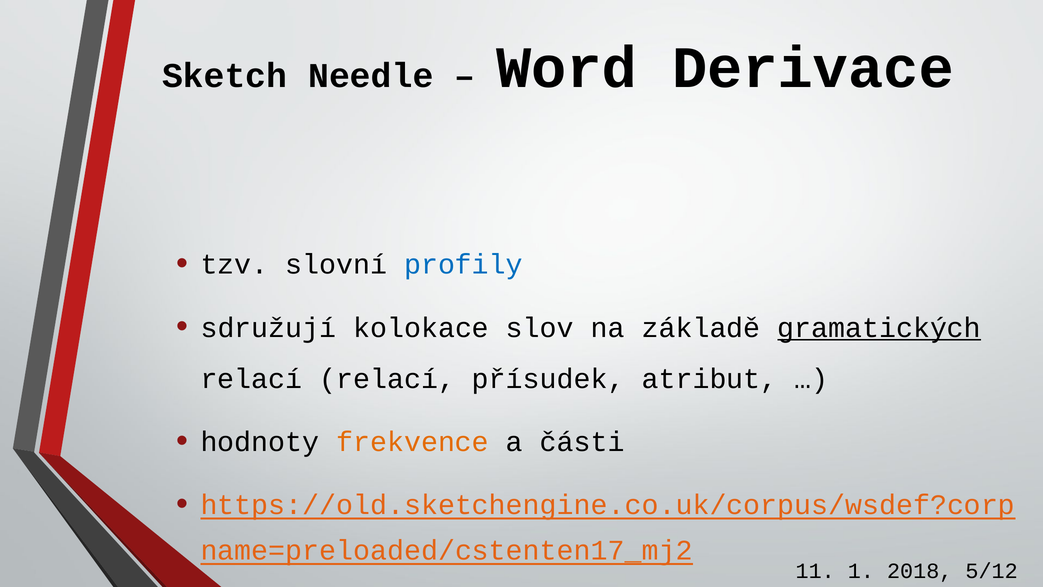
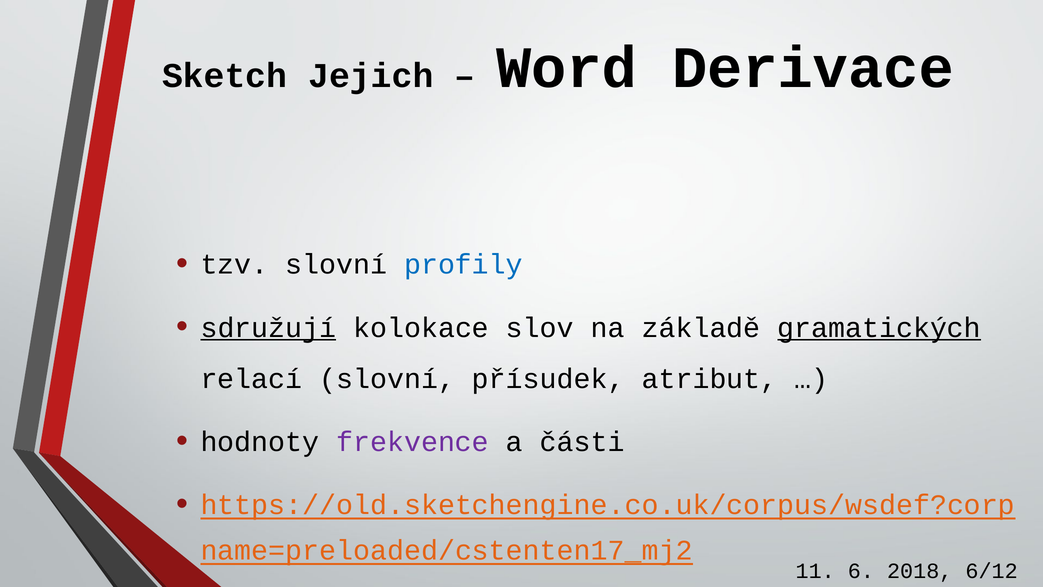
Needle: Needle -> Jejich (371, 76)
sdružují underline: none -> present (268, 328)
relací relací: relací -> slovní (387, 379)
frekvence colour: orange -> purple (413, 442)
1: 1 -> 6 (861, 571)
5/12: 5/12 -> 6/12 (992, 571)
